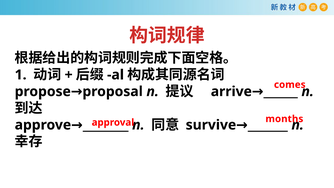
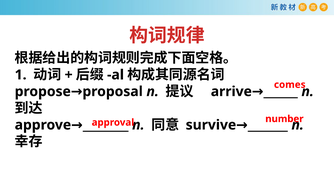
months: months -> number (284, 119)
